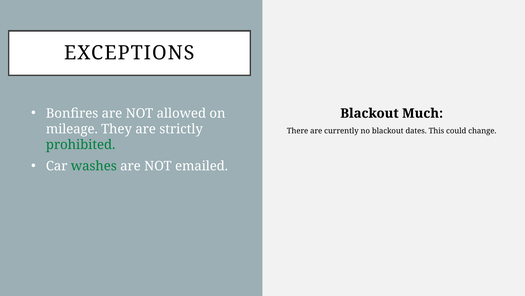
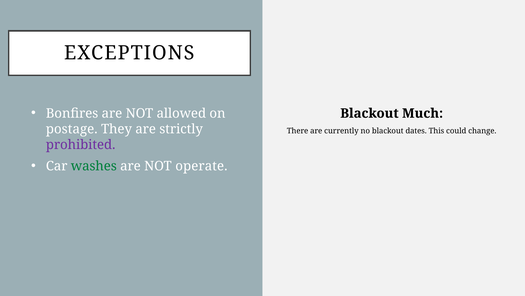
mileage: mileage -> postage (72, 129)
prohibited colour: green -> purple (81, 145)
emailed: emailed -> operate (201, 166)
